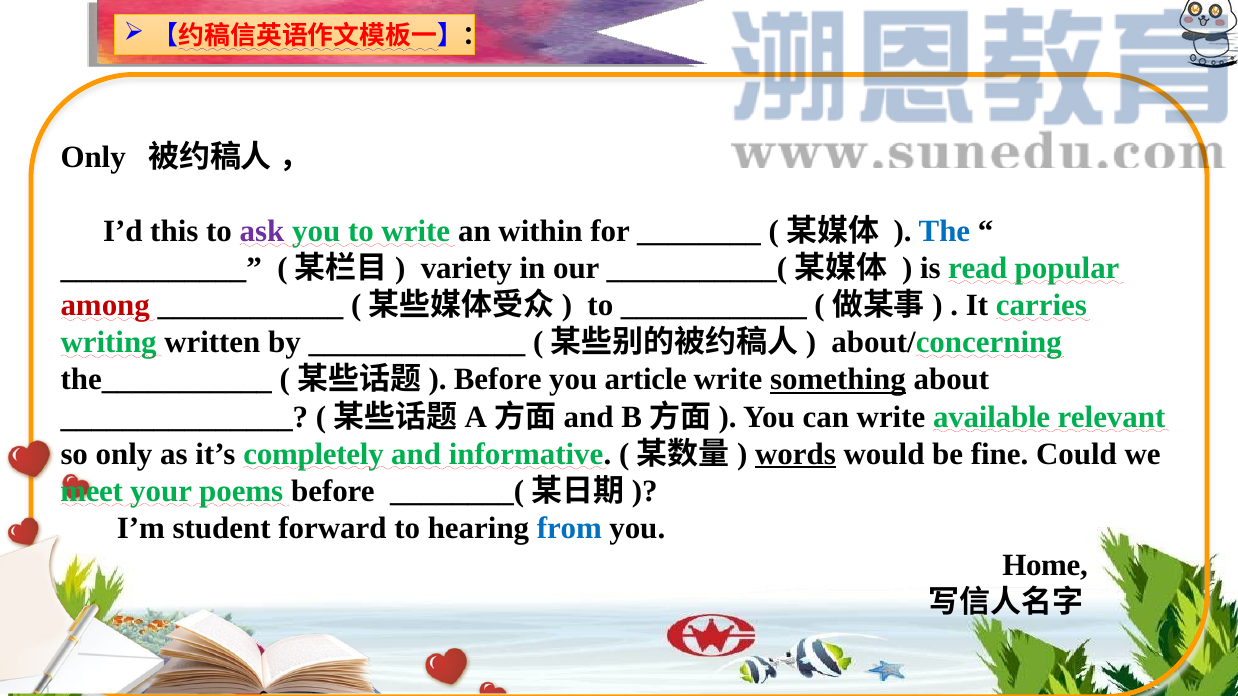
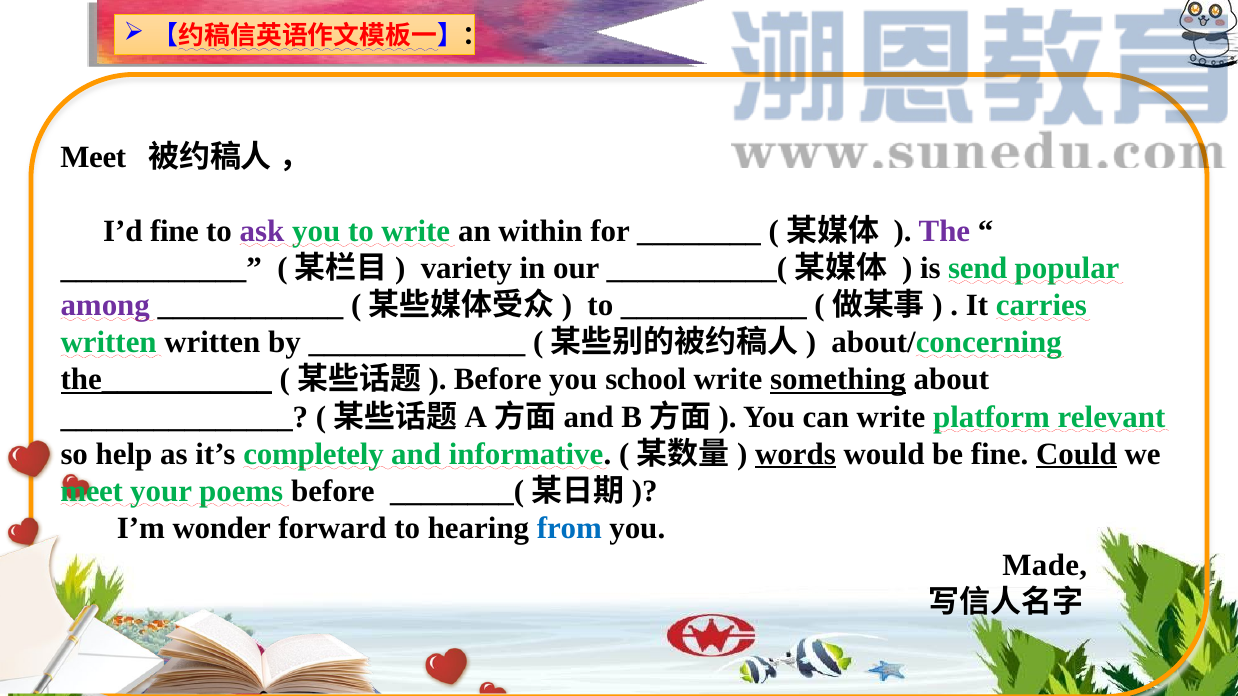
Only: Only -> Meet (93, 157)
I’d this: this -> fine (174, 231)
The colour: blue -> purple (944, 231)
read: read -> send (978, 269)
among colour: red -> purple (105, 306)
writing: writing -> written (109, 343)
the___________ underline: none -> present (166, 380)
article: article -> school (646, 380)
available: available -> platform (992, 417)
so only: only -> help (124, 454)
Could underline: none -> present (1076, 454)
student: student -> wonder (222, 528)
Home: Home -> Made (1045, 566)
